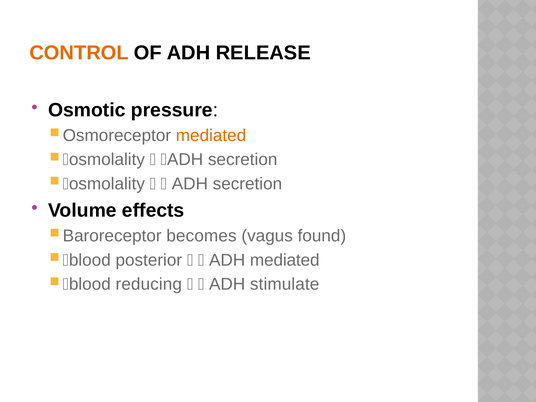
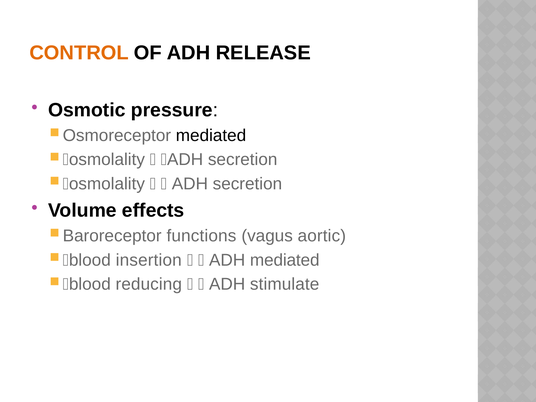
mediated colour: orange -> black (211, 135)
becomes: becomes -> functions (201, 236)
found: found -> aortic (322, 236)
posterior: posterior -> insertion (149, 260)
